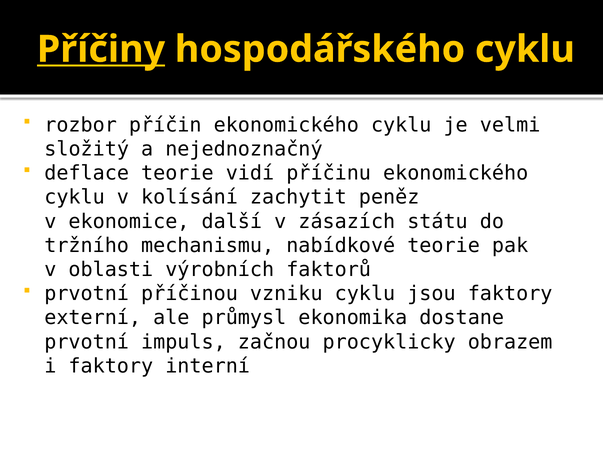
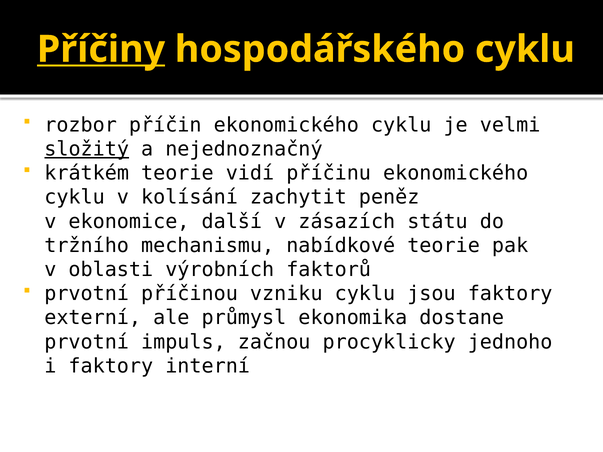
složitý underline: none -> present (87, 149)
deflace: deflace -> krátkém (87, 173)
obrazem: obrazem -> jednoho (510, 342)
